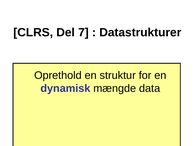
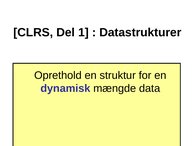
7: 7 -> 1 (83, 33)
